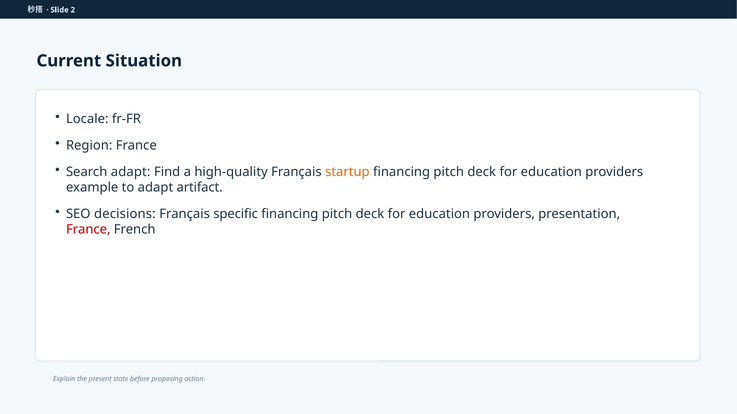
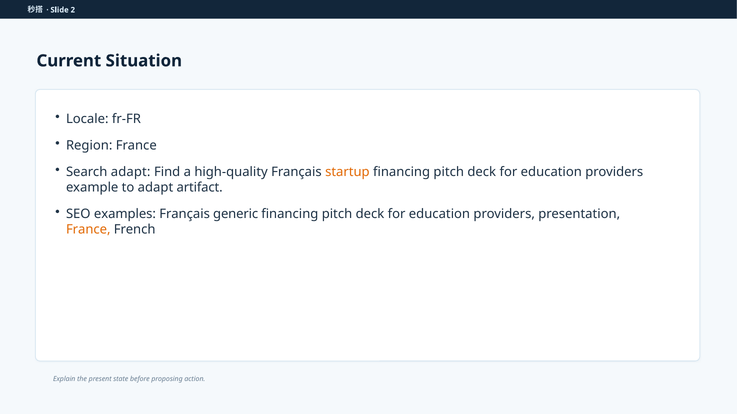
decisions: decisions -> examples (125, 214)
specific: specific -> generic (236, 214)
France colour: red -> orange (88, 230)
